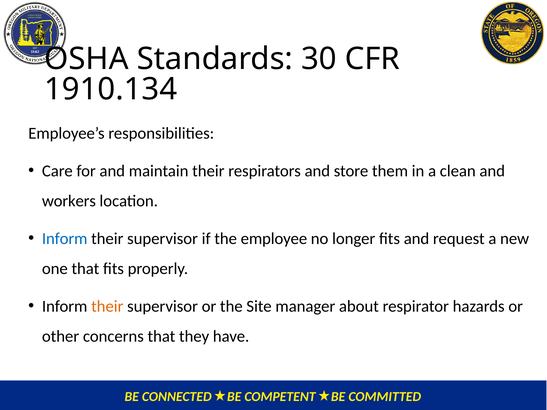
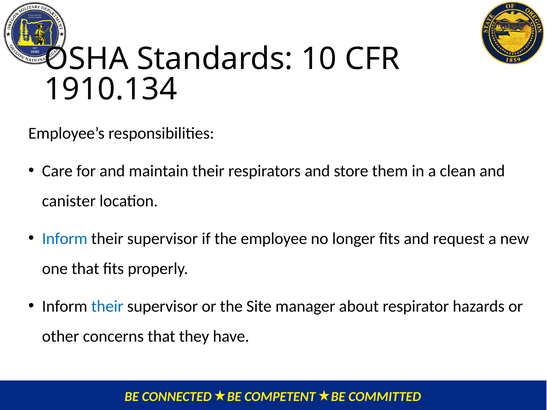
30: 30 -> 10 (319, 59)
workers: workers -> canister (69, 201)
their colour: orange -> blue (107, 306)
